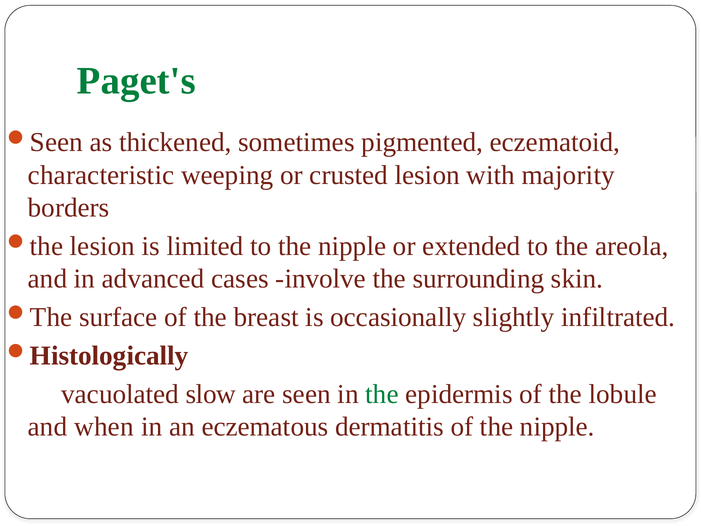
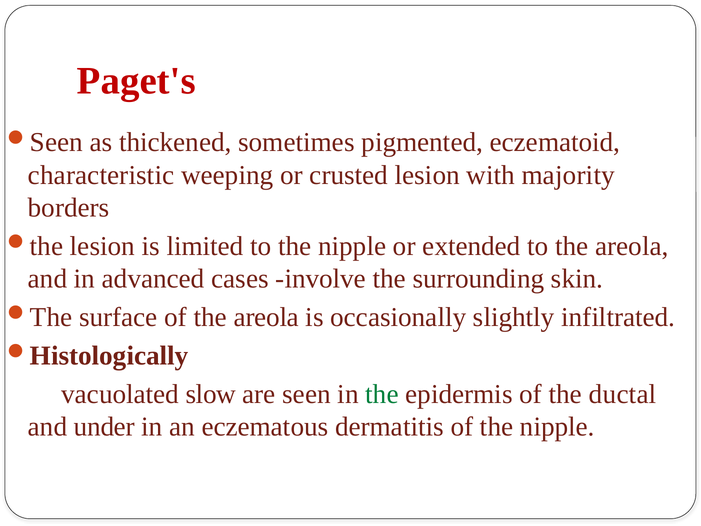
Paget's colour: green -> red (136, 81)
of the breast: breast -> areola (266, 317)
lobule: lobule -> ductal (623, 394)
when: when -> under (104, 427)
